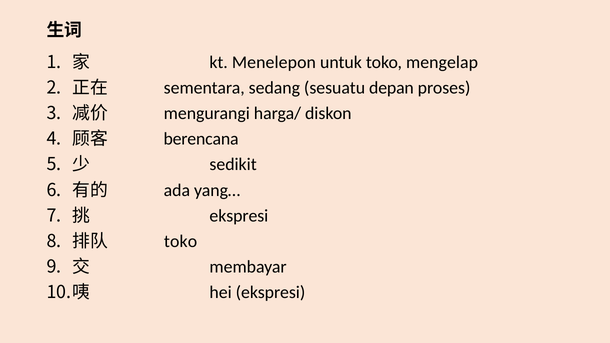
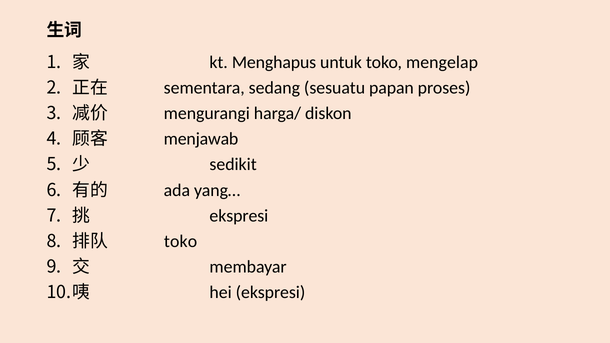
Menelepon: Menelepon -> Menghapus (274, 62)
depan: depan -> papan (391, 88)
berencana: berencana -> menjawab (201, 139)
